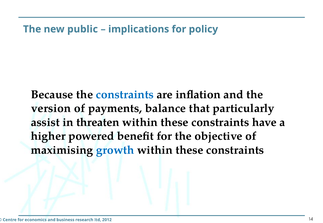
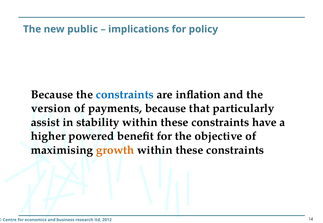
payments balance: balance -> because (166, 109)
threaten: threaten -> stability (98, 123)
growth colour: blue -> orange (115, 150)
